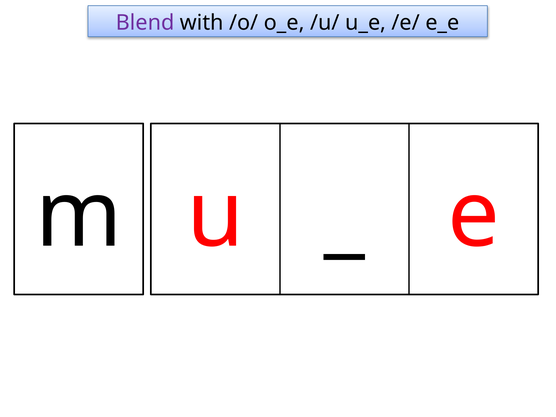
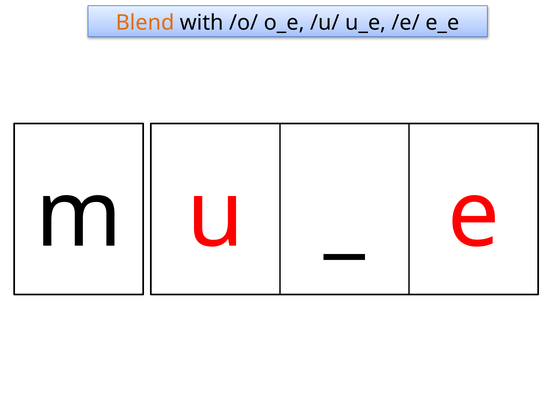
Blend colour: purple -> orange (145, 23)
